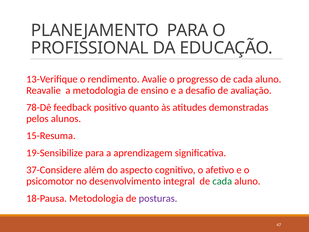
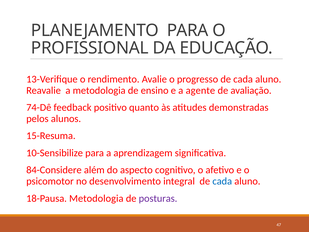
desafio: desafio -> agente (200, 90)
78-Dê: 78-Dê -> 74-Dê (39, 107)
19-Sensibilize: 19-Sensibilize -> 10-Sensibilize (55, 153)
37-Considere: 37-Considere -> 84-Considere (54, 170)
cada colour: green -> blue (222, 181)
